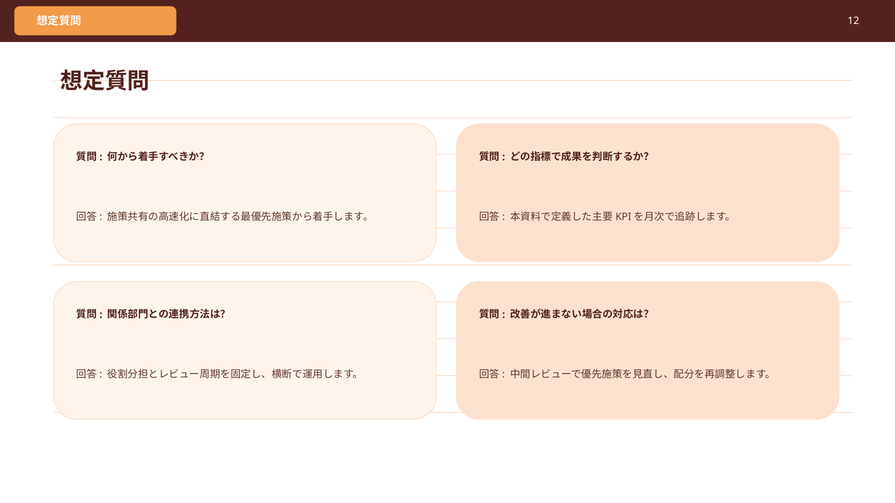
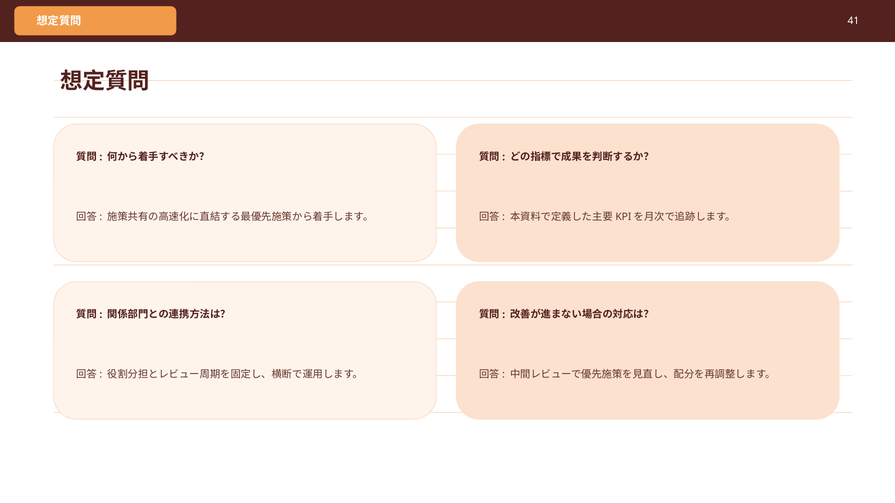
12: 12 -> 41 (853, 21)
